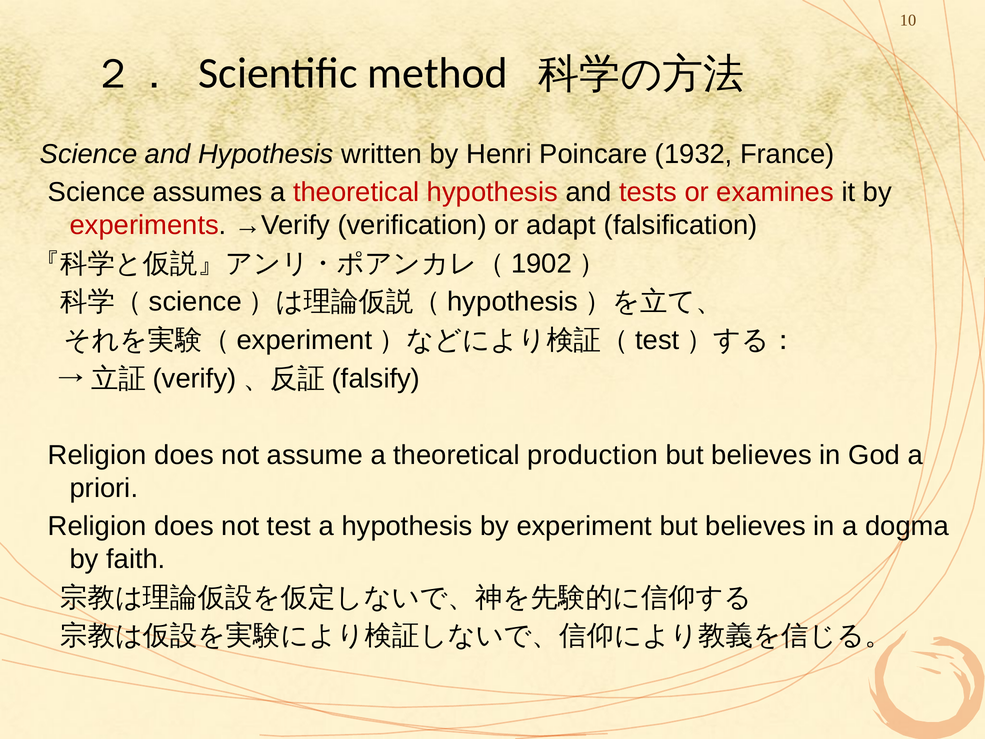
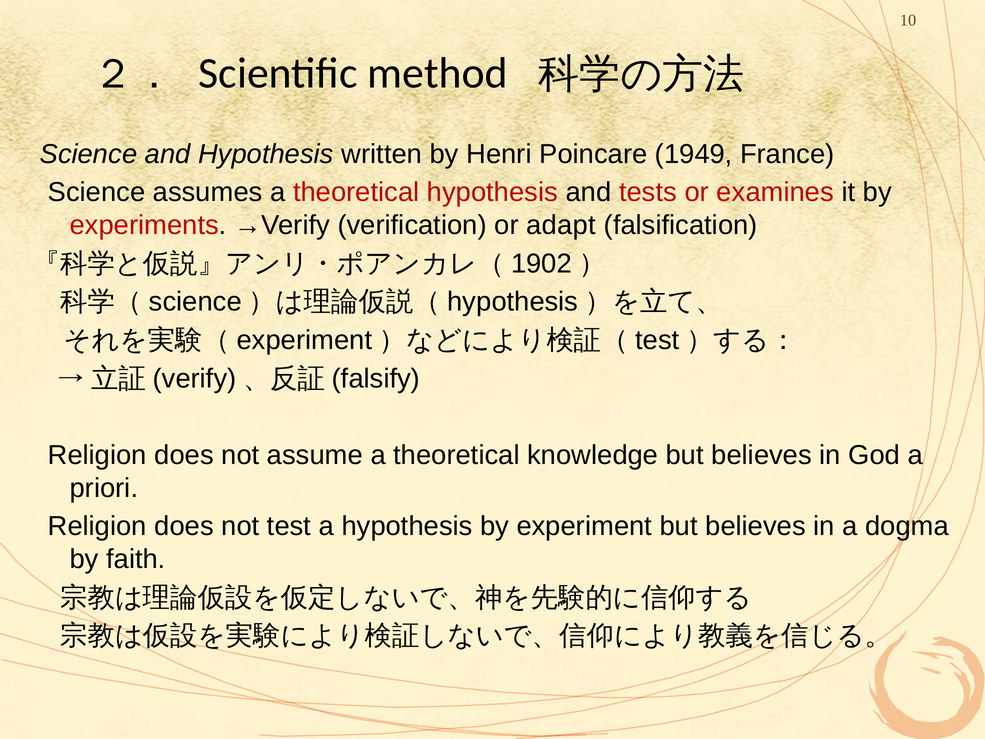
1932: 1932 -> 1949 (694, 154)
production: production -> knowledge (593, 455)
